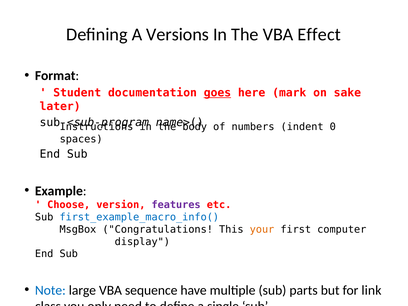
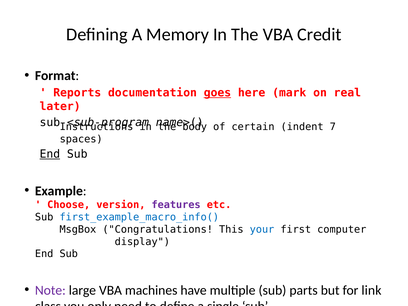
Versions: Versions -> Memory (178, 35)
Effect: Effect -> Credit (319, 35)
Student: Student -> Reports (77, 93)
sake: sake -> real (347, 93)
numbers: numbers -> certain (253, 127)
0: 0 -> 7 (333, 127)
End underline: none -> present (50, 154)
your colour: orange -> blue (262, 229)
Note colour: blue -> purple (50, 290)
sequence: sequence -> machines (151, 290)
